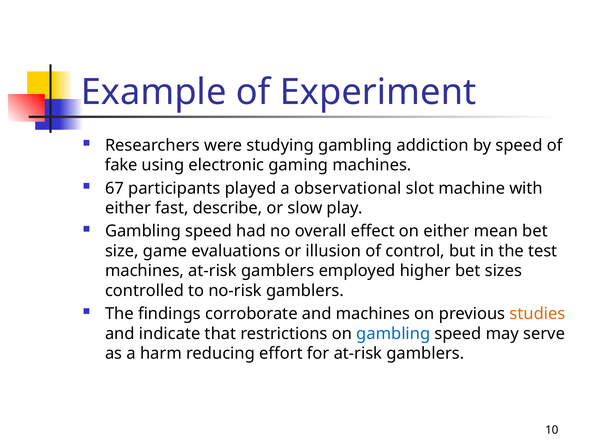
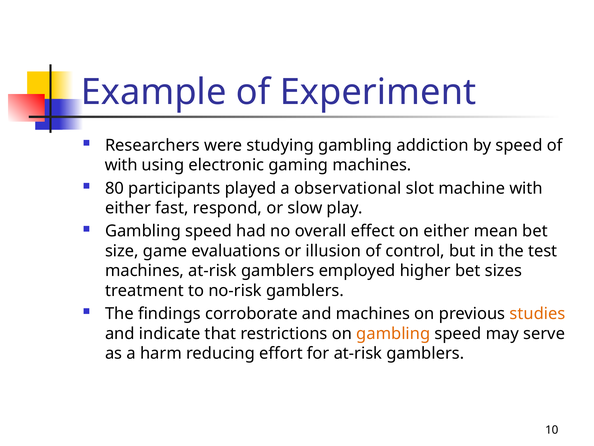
fake: fake -> with (121, 165)
67: 67 -> 80 (114, 188)
describe: describe -> respond (227, 208)
controlled: controlled -> treatment (144, 290)
gambling colour: blue -> orange (393, 333)
